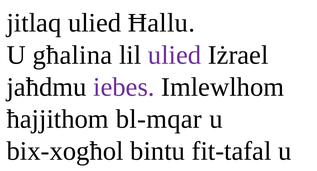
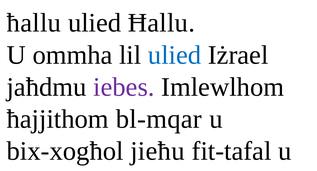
jitlaq: jitlaq -> ħallu (34, 23)
għalina: għalina -> ommha (72, 55)
ulied colour: purple -> blue (175, 55)
bintu: bintu -> jieħu (157, 151)
